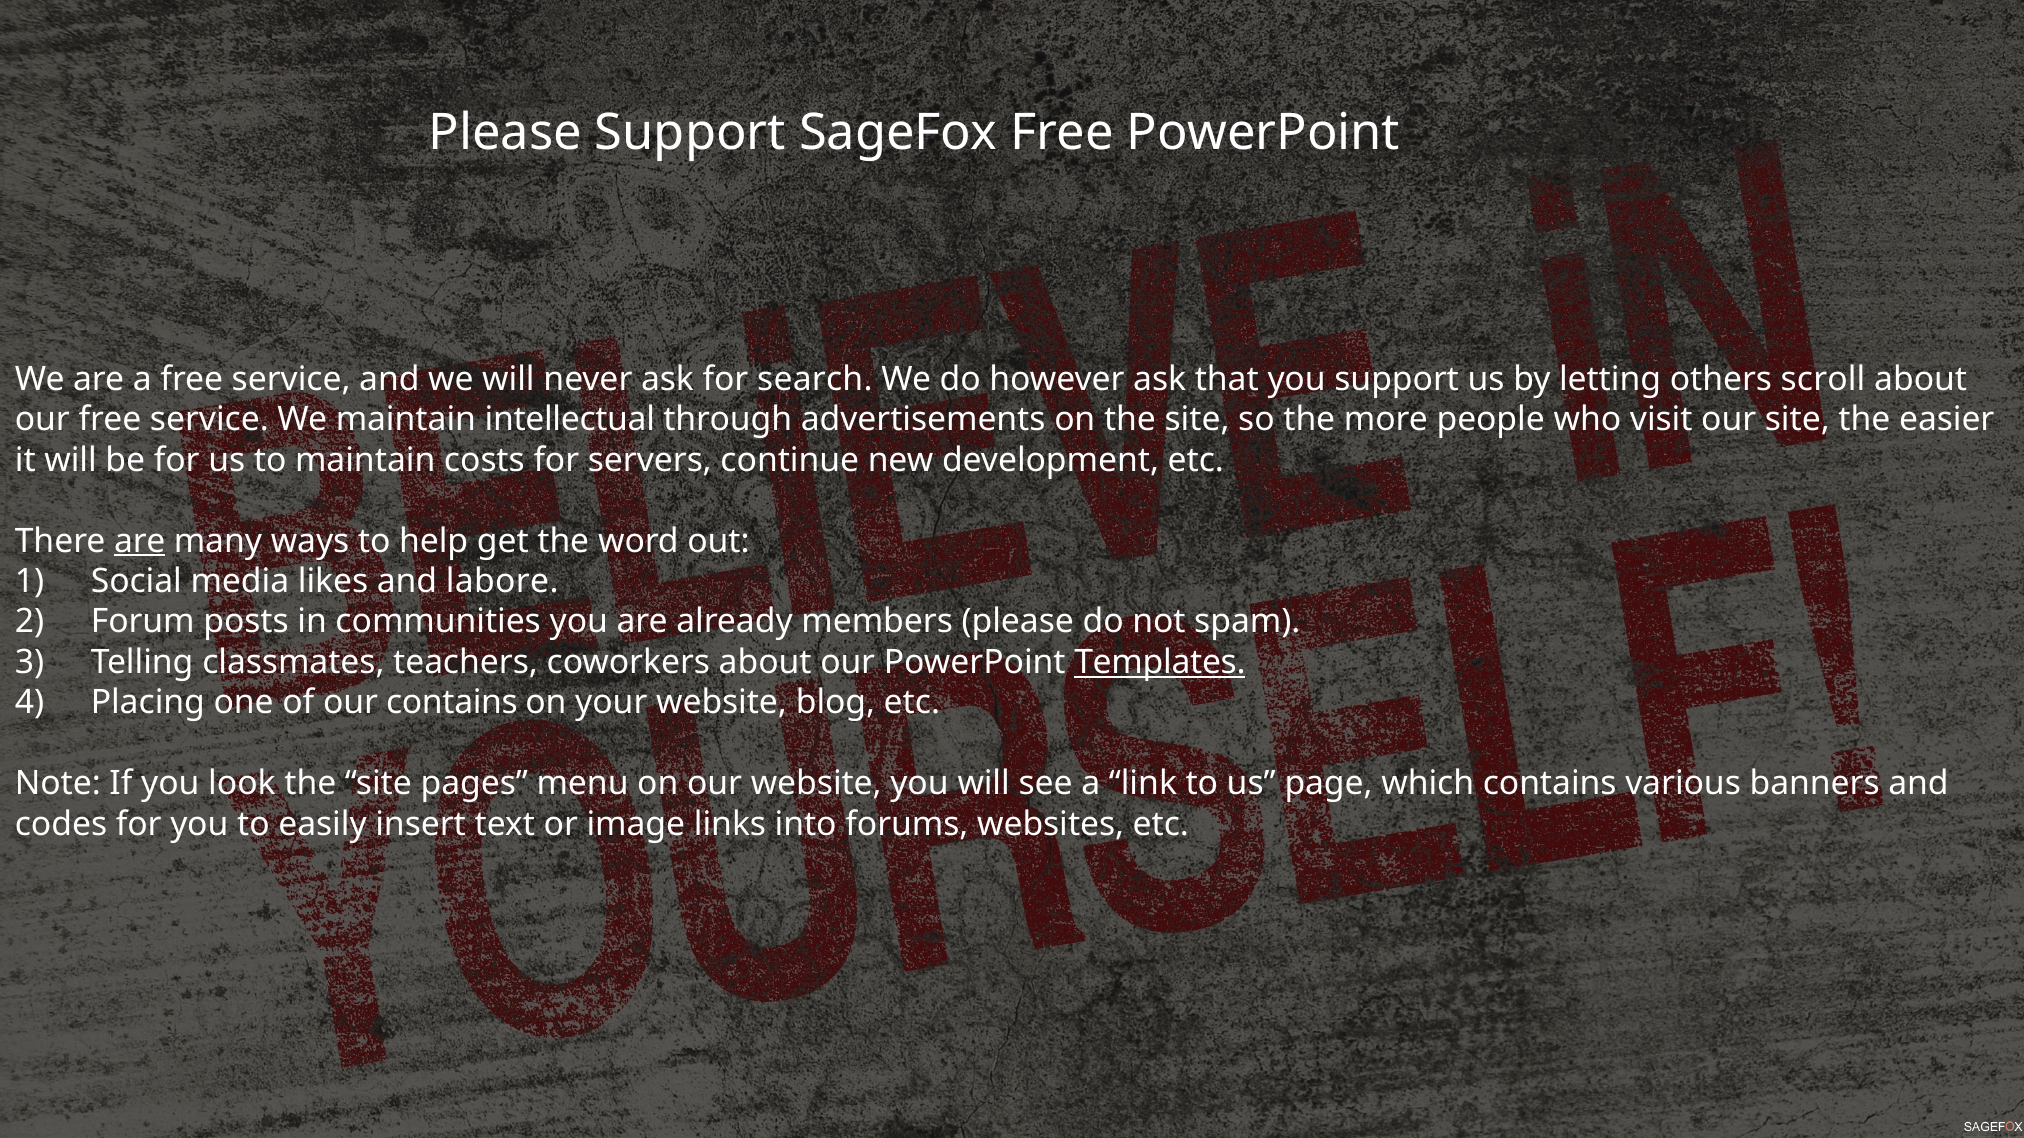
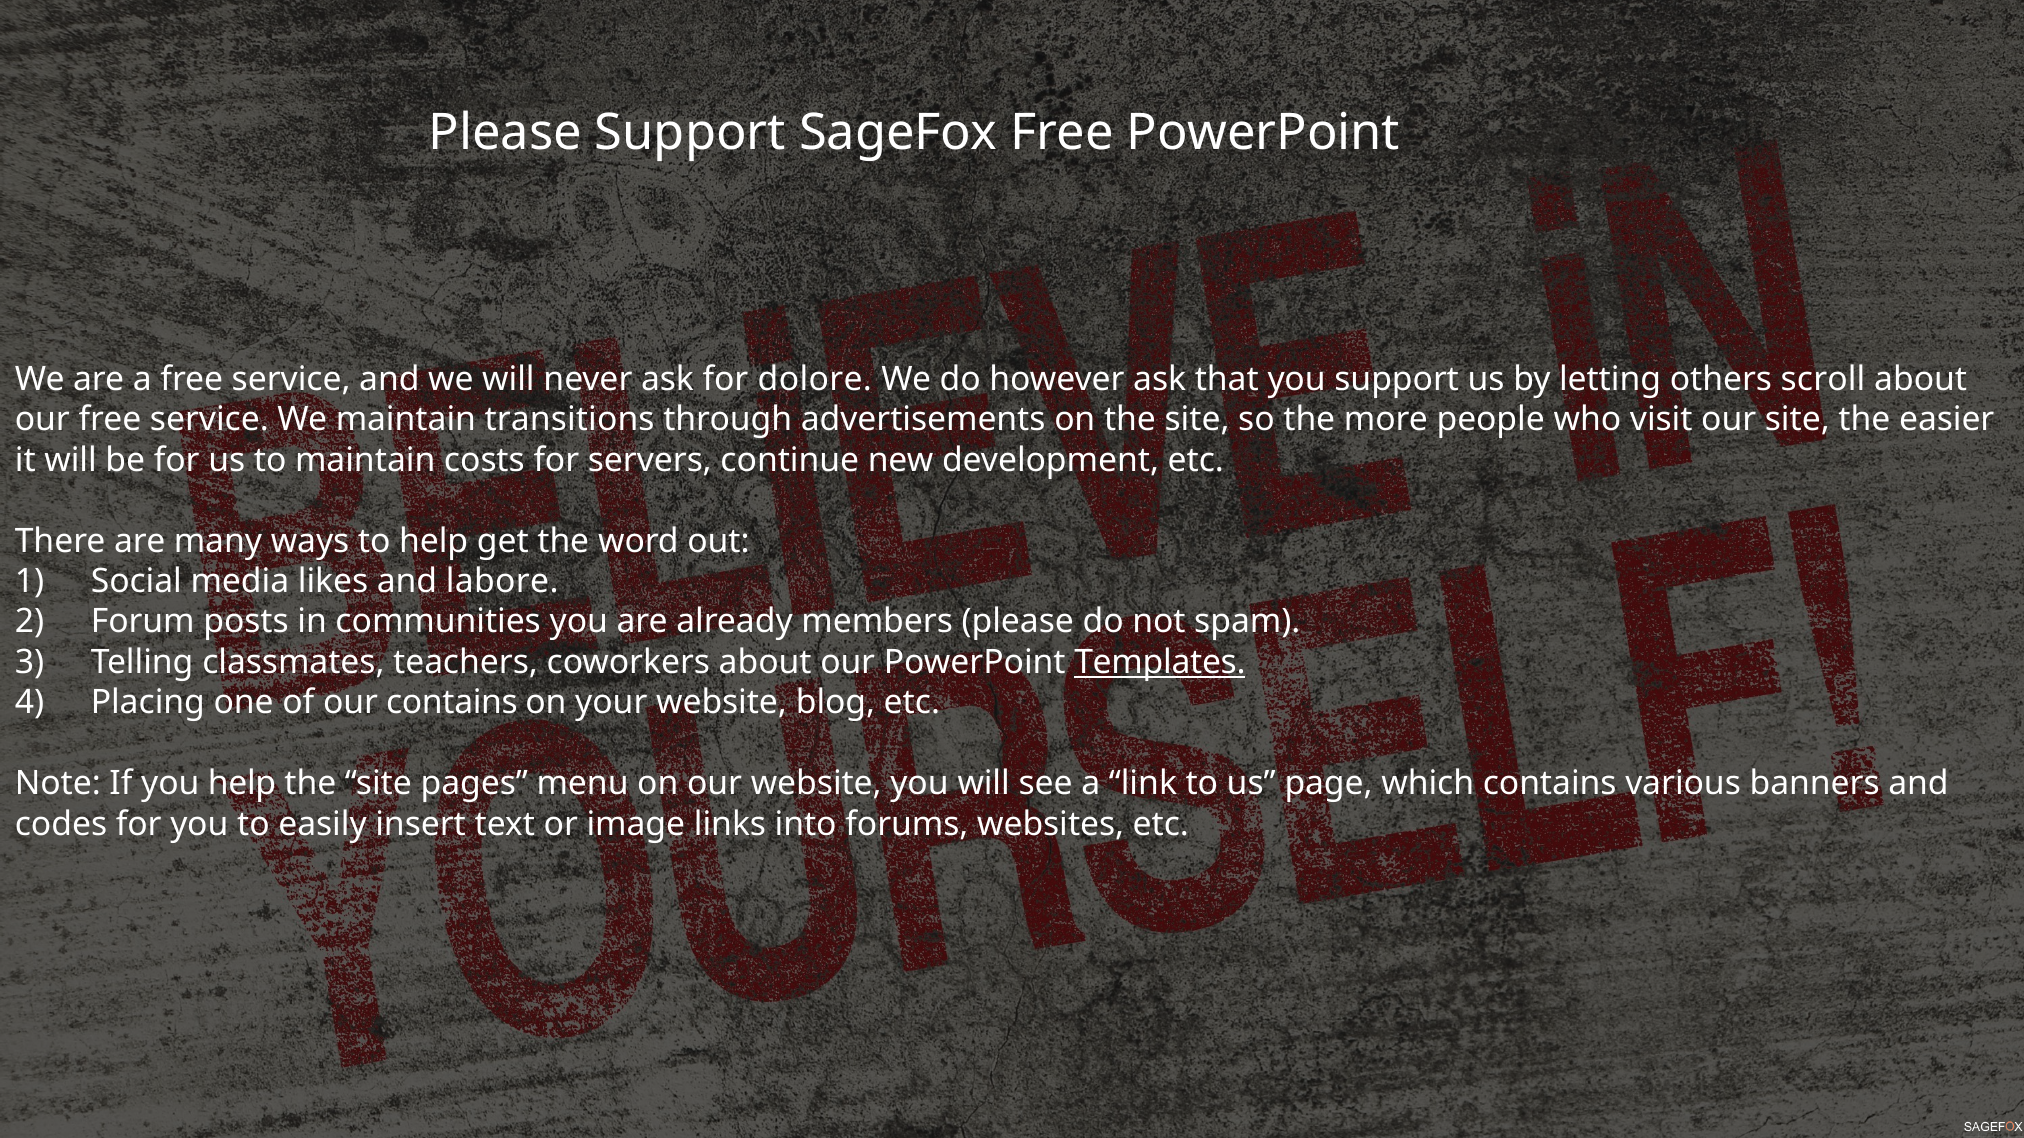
search: search -> dolore (815, 379)
intellectual: intellectual -> transitions (570, 420)
are underline: present -> none (140, 541)
you look: look -> help (242, 784)
